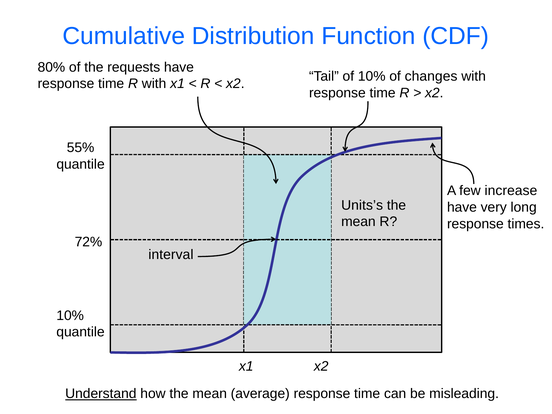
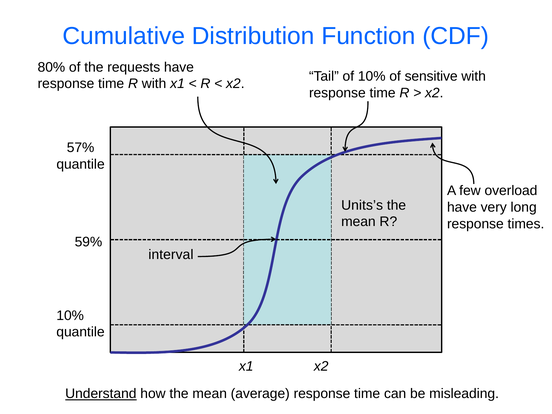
changes: changes -> sensitive (431, 76)
55%: 55% -> 57% (81, 148)
increase: increase -> overload (511, 191)
72%: 72% -> 59% (88, 242)
